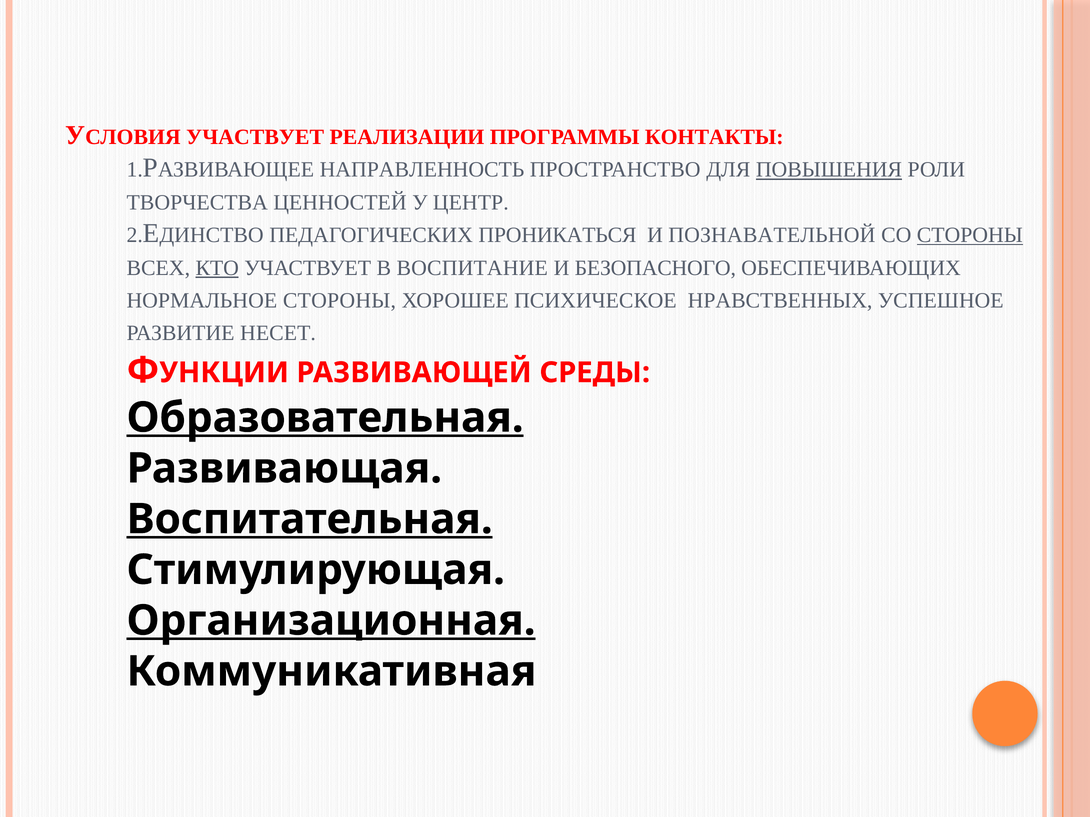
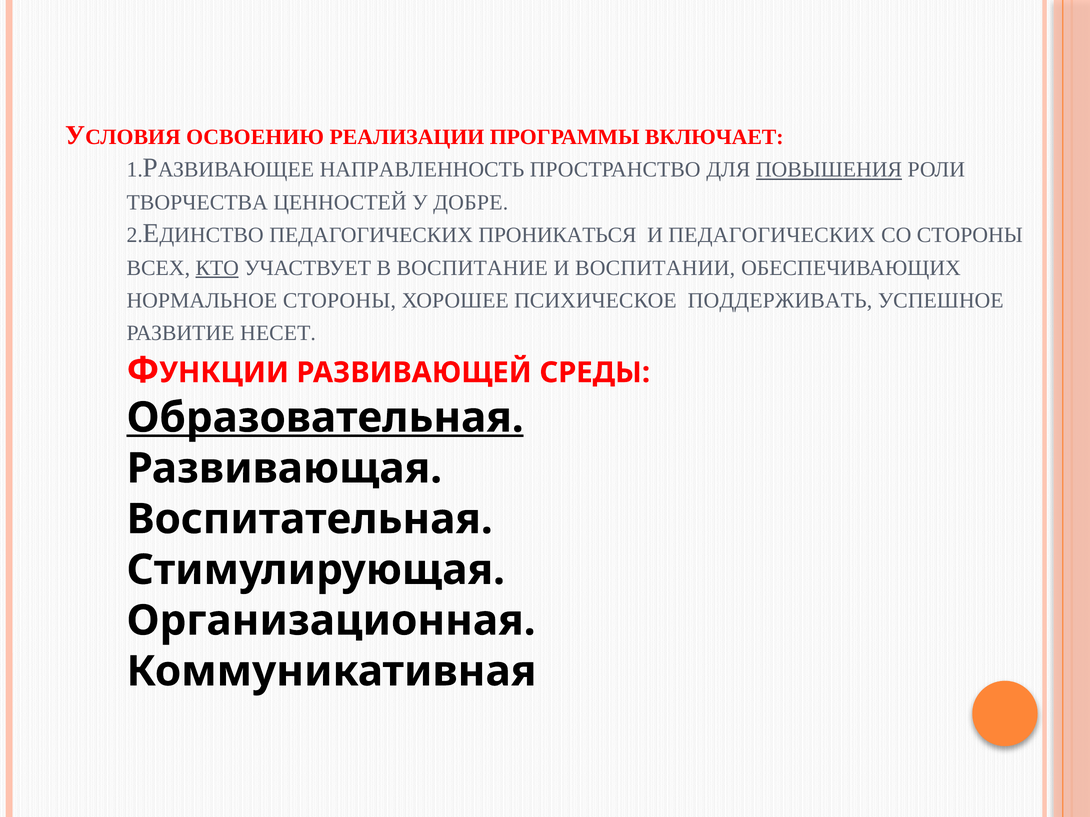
УЧАСТВУЕТ: УЧАСТВУЕТ -> ОСВОЕНИЮ (255, 137)
КОНТАКТЫ: КОНТАКТЫ -> ВКЛЮЧАЕТ (714, 137)
ЦЕНТР: ЦЕНТР -> ДОБРЕ (471, 203)
И ПОЗНАВАТЕЛЬНОЙ: ПОЗНАВАТЕЛЬНОЙ -> ПЕДАГОГИЧЕСКИХ (772, 235)
СТОРОНЫ underline: present -> none (970, 235)
БЕЗОПАСНОГО: БЕЗОПАСНОГО -> ВОСПИТАНИИ (655, 268)
НРАВСТВЕННЫХ: НРАВСТВЕННЫХ -> ПОДДЕРЖИВАТЬ (780, 301)
Воспитательная underline: present -> none (310, 520)
Организационная underline: present -> none (331, 621)
